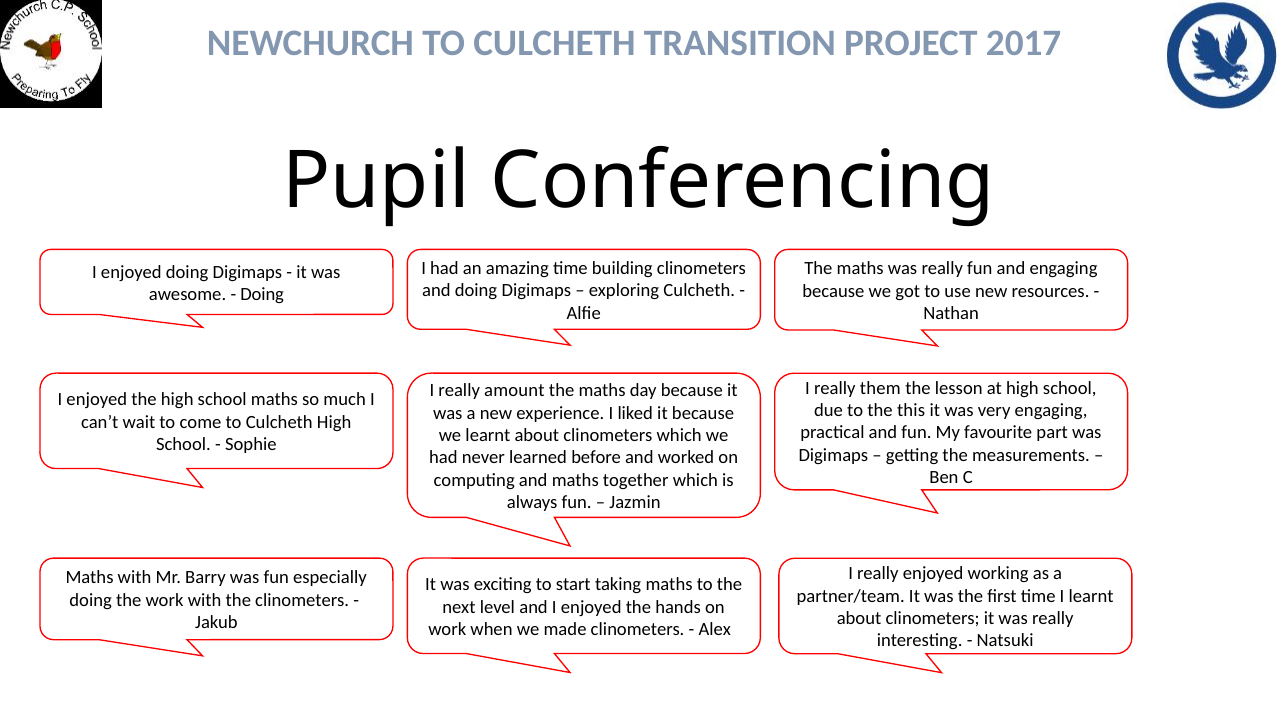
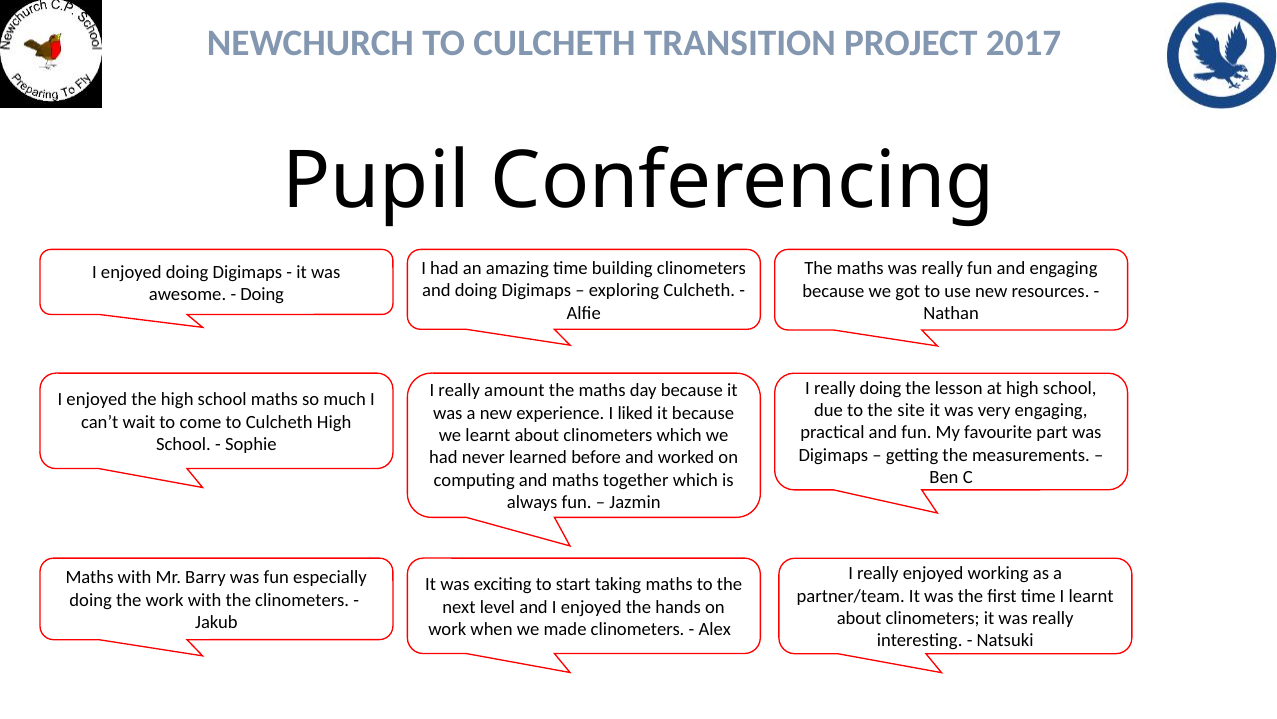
really them: them -> doing (881, 388)
this: this -> site (911, 410)
